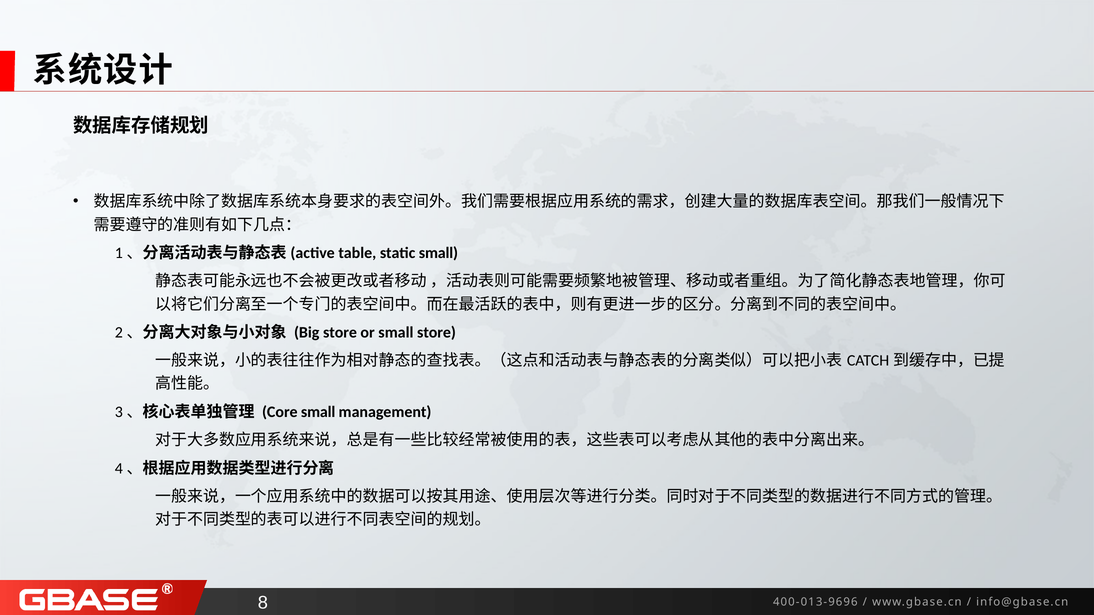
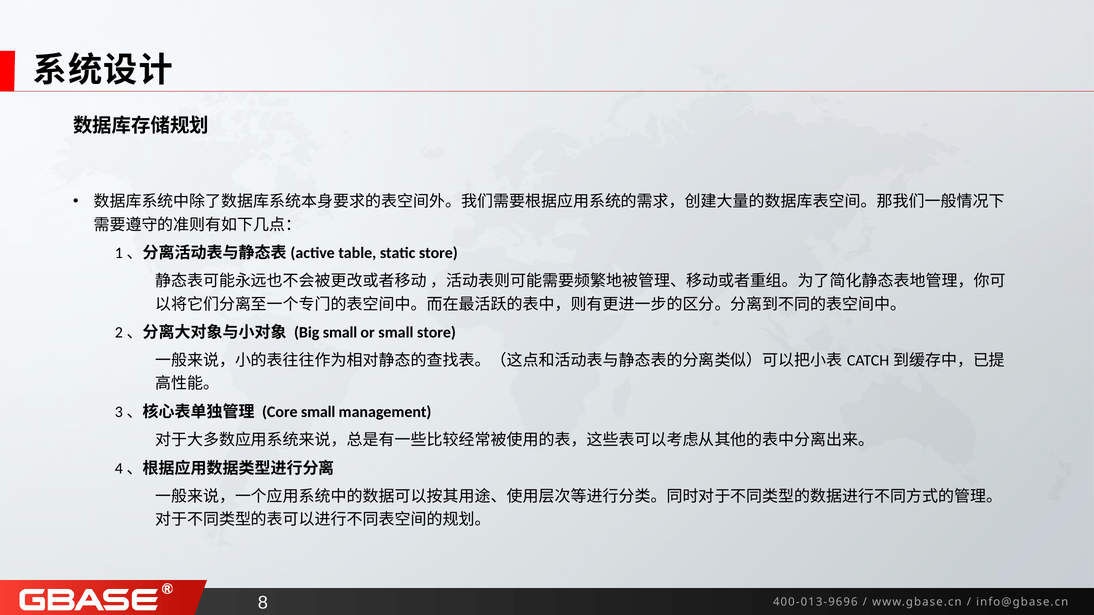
static small: small -> store (438, 253)
Big store: store -> small (340, 333)
